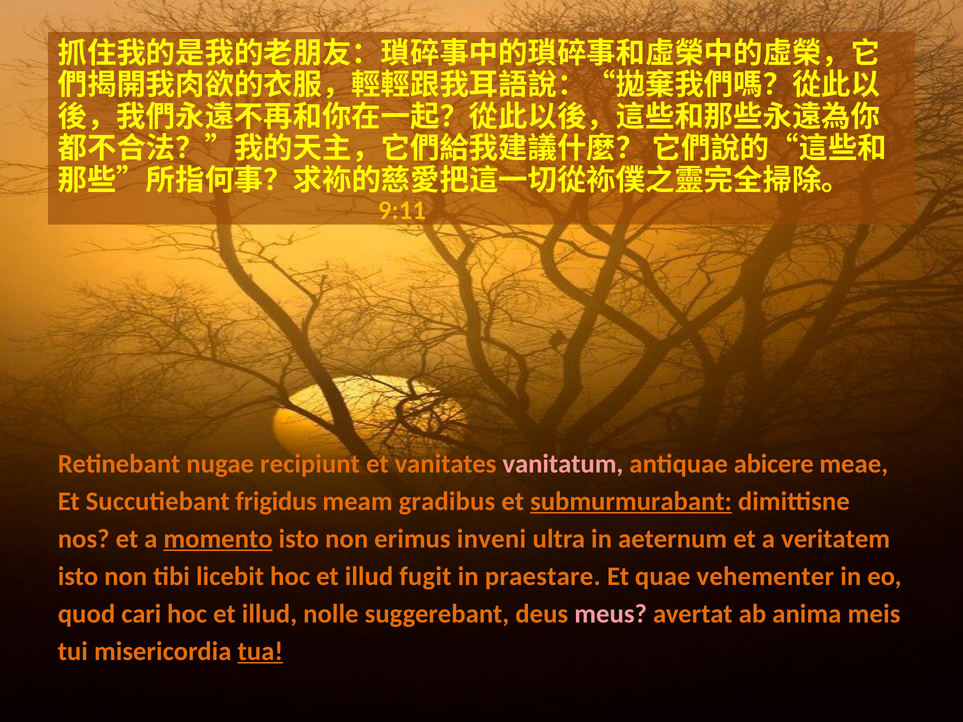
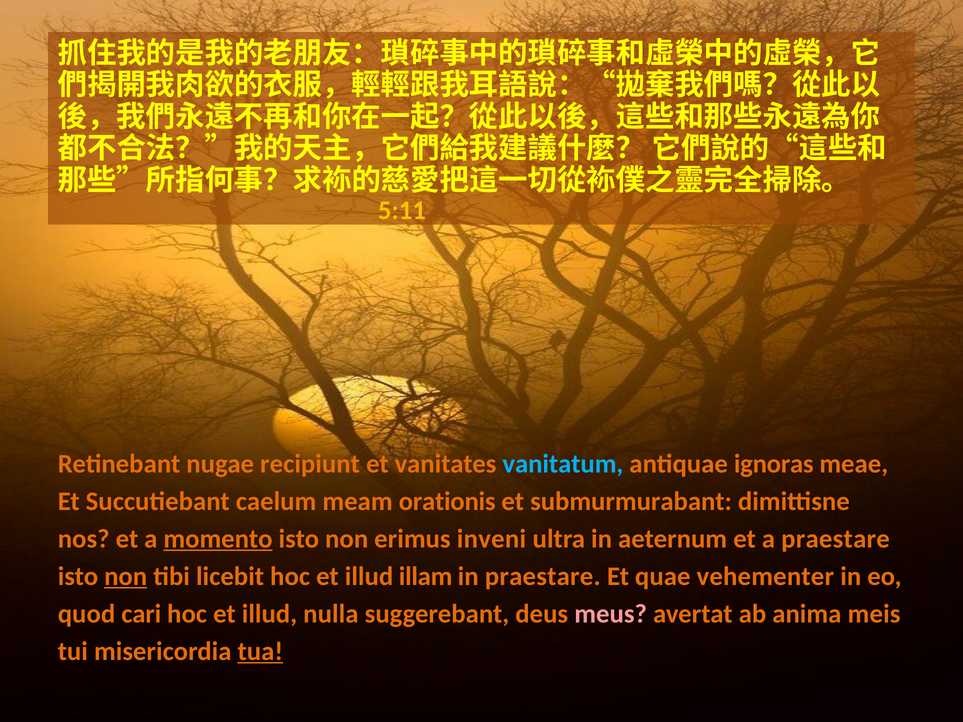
9:11: 9:11 -> 5:11 (402, 210)
vanitatum colour: pink -> light blue (563, 464)
abicere: abicere -> ignoras (774, 464)
frigidus: frigidus -> caelum (276, 502)
gradibus: gradibus -> orationis (447, 502)
submurmurabant underline: present -> none (631, 502)
a veritatem: veritatem -> praestare (835, 539)
non underline: none -> present (126, 577)
fugit: fugit -> illam (426, 577)
nolle: nolle -> nulla (331, 614)
